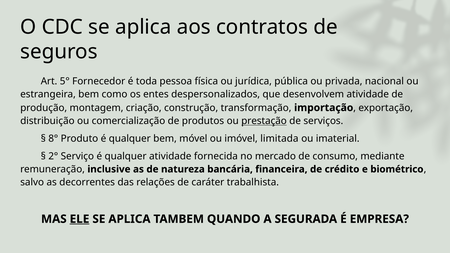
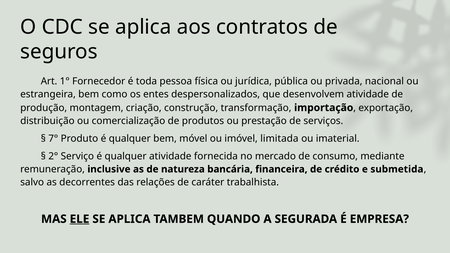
5°: 5° -> 1° (65, 81)
prestação underline: present -> none (264, 121)
8°: 8° -> 7° (53, 139)
biométrico: biométrico -> submetida (397, 169)
